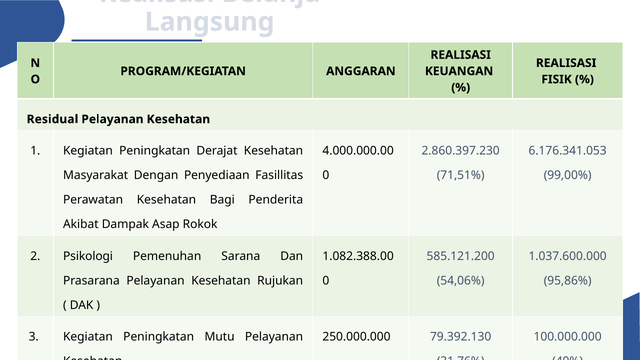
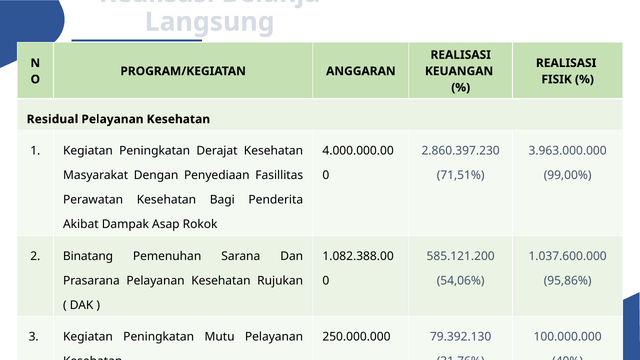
6.176.341.053: 6.176.341.053 -> 3.963.000.000 (568, 151)
Psikologi: Psikologi -> Binatang (88, 256)
